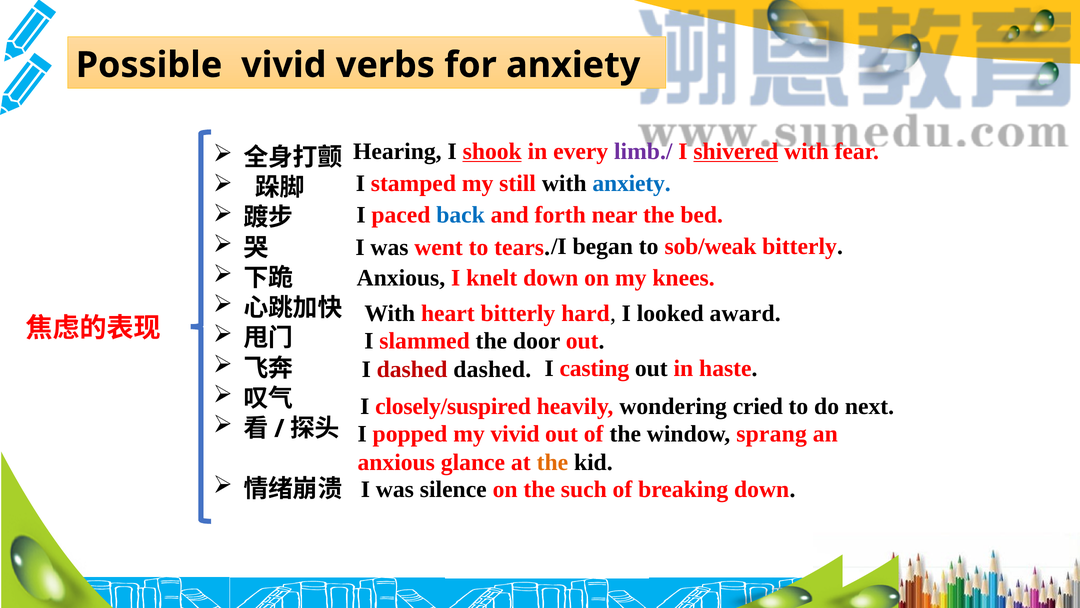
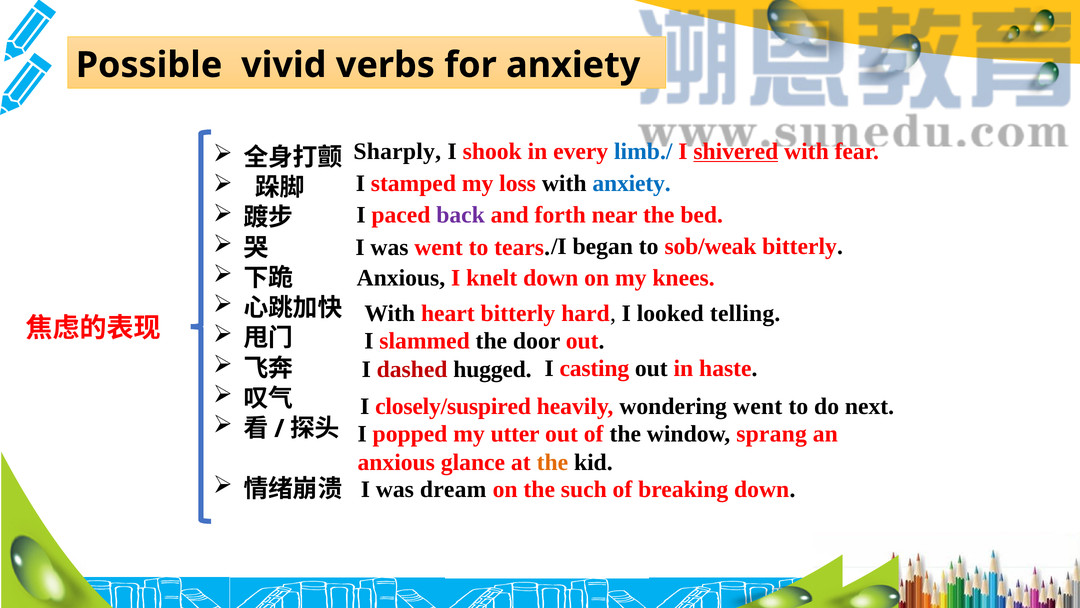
Hearing: Hearing -> Sharply (397, 151)
shook underline: present -> none (492, 151)
limb./ colour: purple -> blue (643, 151)
still: still -> loss (518, 183)
back colour: blue -> purple (461, 215)
award: award -> telling (745, 313)
dashed dashed: dashed -> hugged (492, 369)
wondering cried: cried -> went (758, 406)
my vivid: vivid -> utter (515, 434)
silence: silence -> dream (453, 489)
